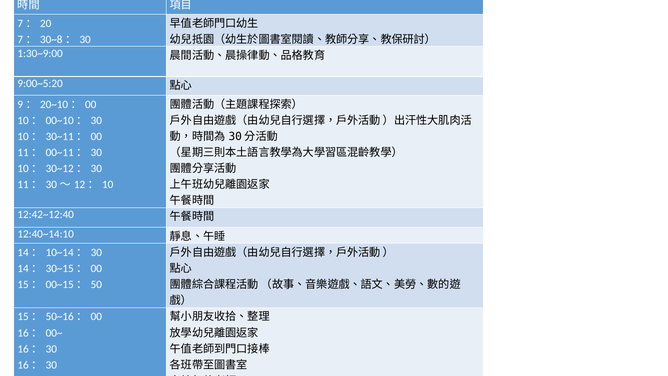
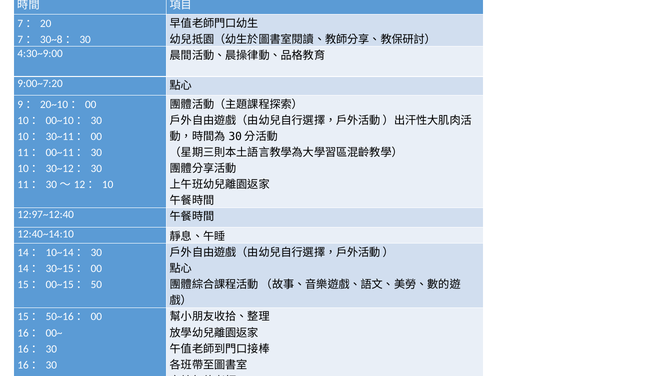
1:30~9:00: 1:30~9:00 -> 4:30~9:00 (40, 53)
9:00~5:20: 9:00~5:20 -> 9:00~7:20 (40, 83)
12:42~12:40: 12:42~12:40 -> 12:97~12:40 (46, 214)
